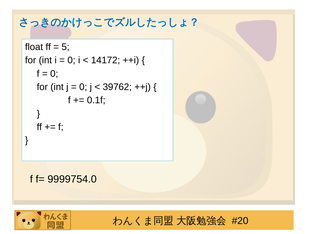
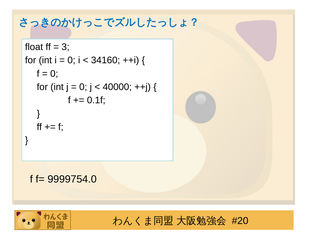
5: 5 -> 3 (66, 47)
14172: 14172 -> 34160 (106, 60)
39762: 39762 -> 40000 (117, 87)
